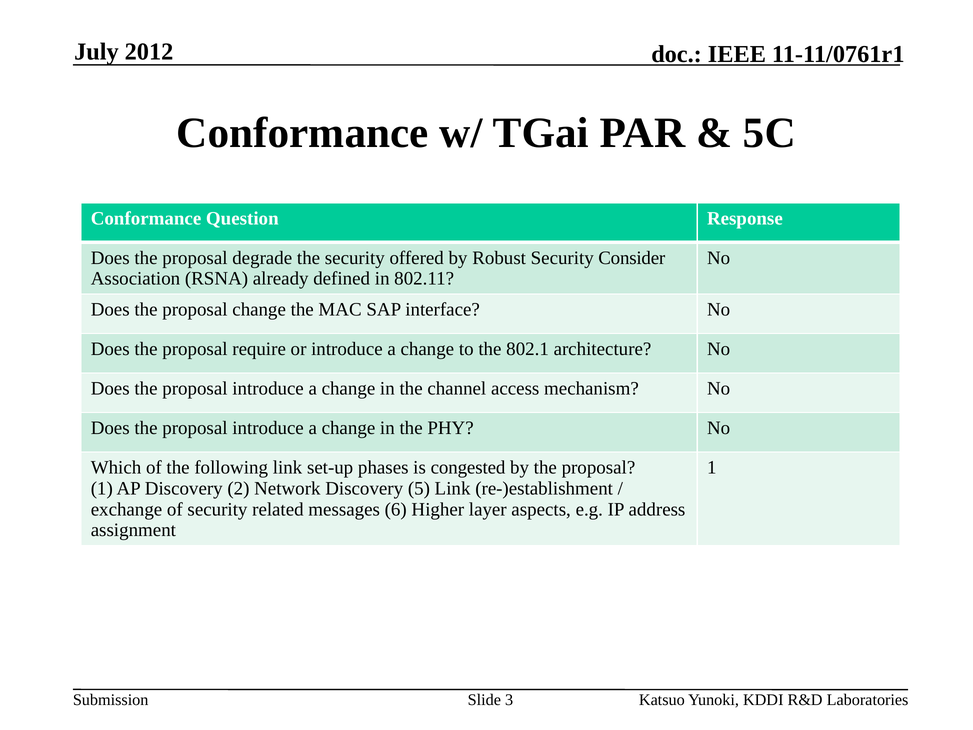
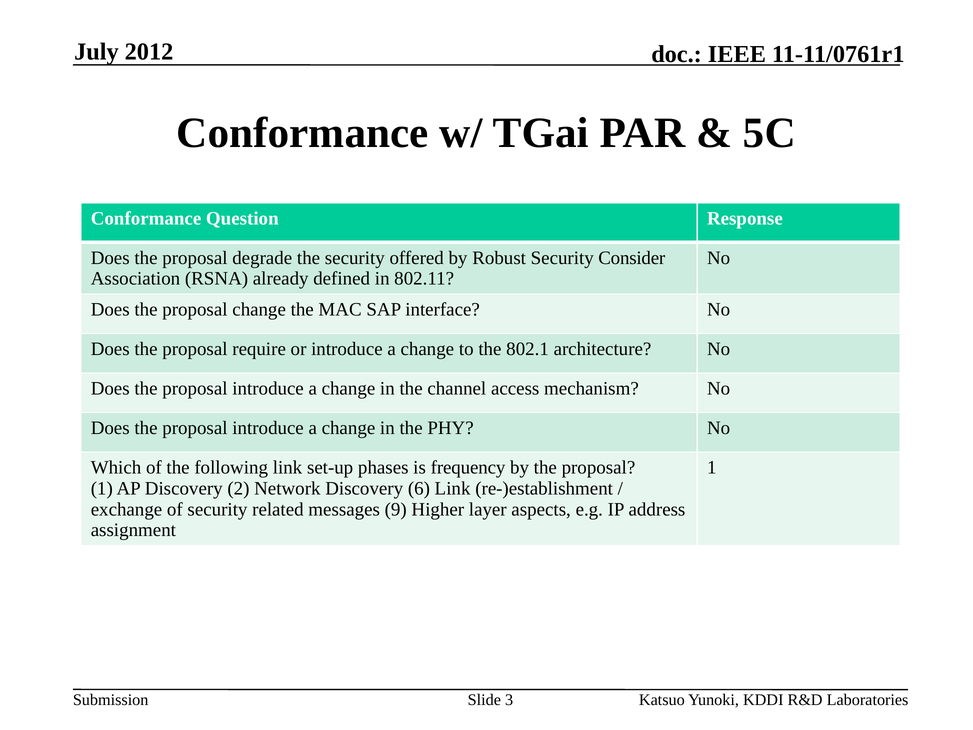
congested: congested -> frequency (468, 467)
5: 5 -> 6 (419, 488)
6: 6 -> 9 (396, 509)
